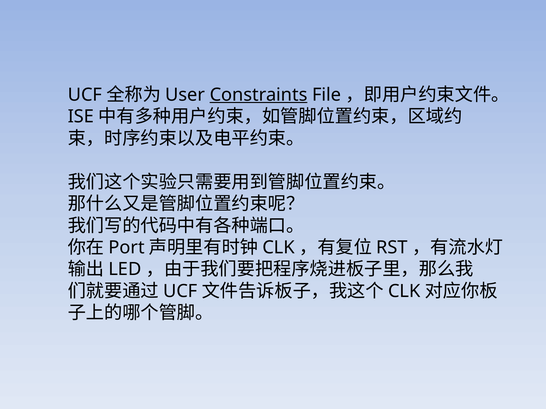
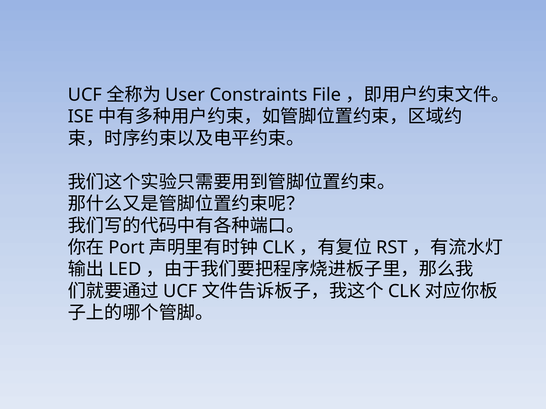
Constraints underline: present -> none (259, 95)
